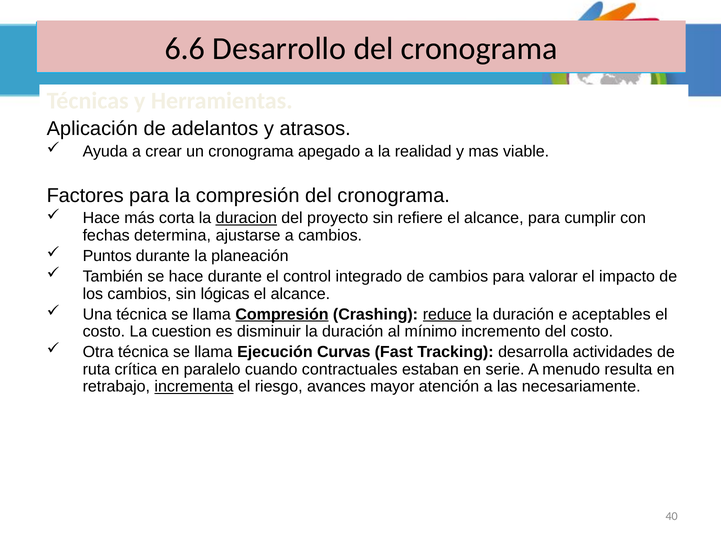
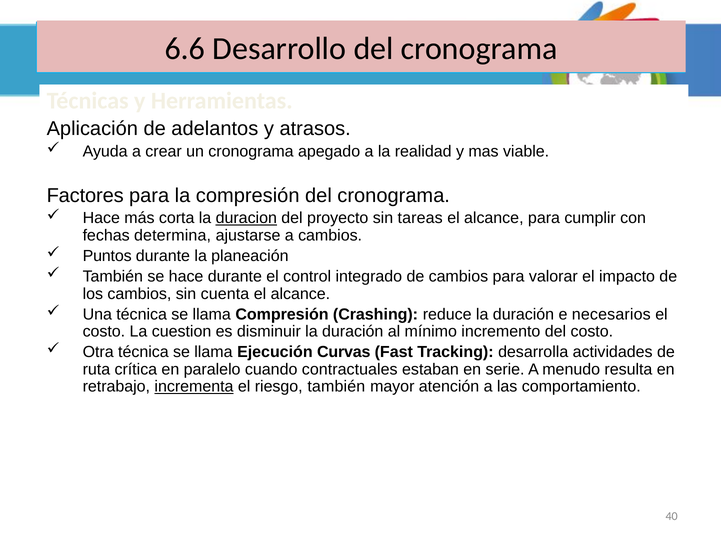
refiere: refiere -> tareas (420, 218)
lógicas: lógicas -> cuenta (225, 294)
Compresión underline: present -> none (282, 314)
reduce underline: present -> none (447, 314)
aceptables: aceptables -> necesarios (611, 314)
riesgo avances: avances -> también (336, 386)
necesariamente: necesariamente -> comportamiento (581, 386)
